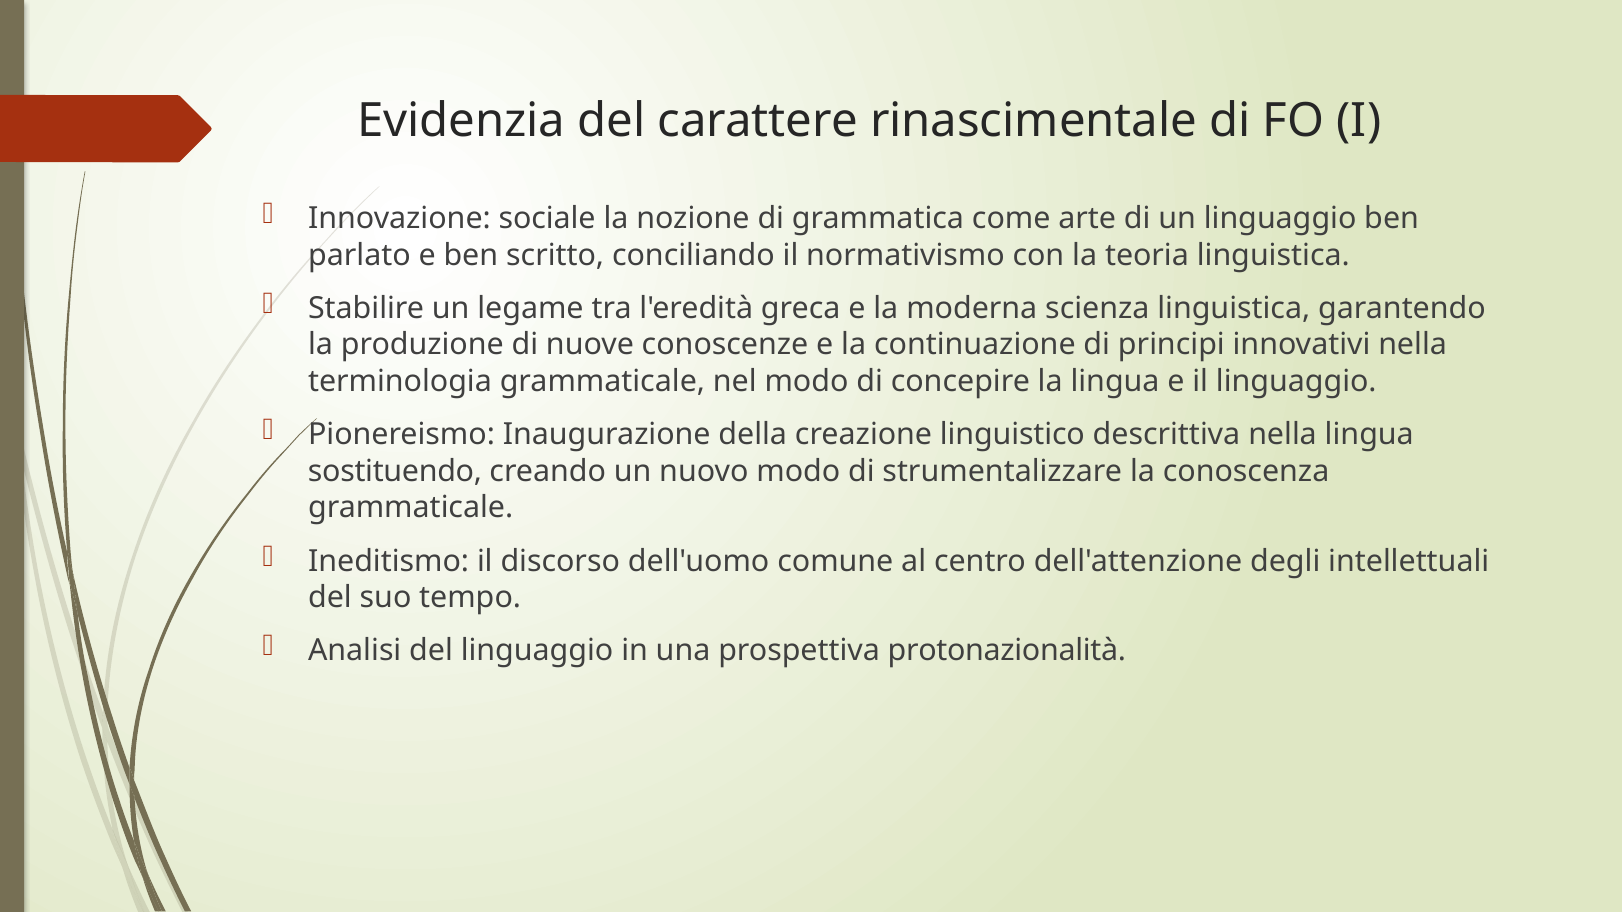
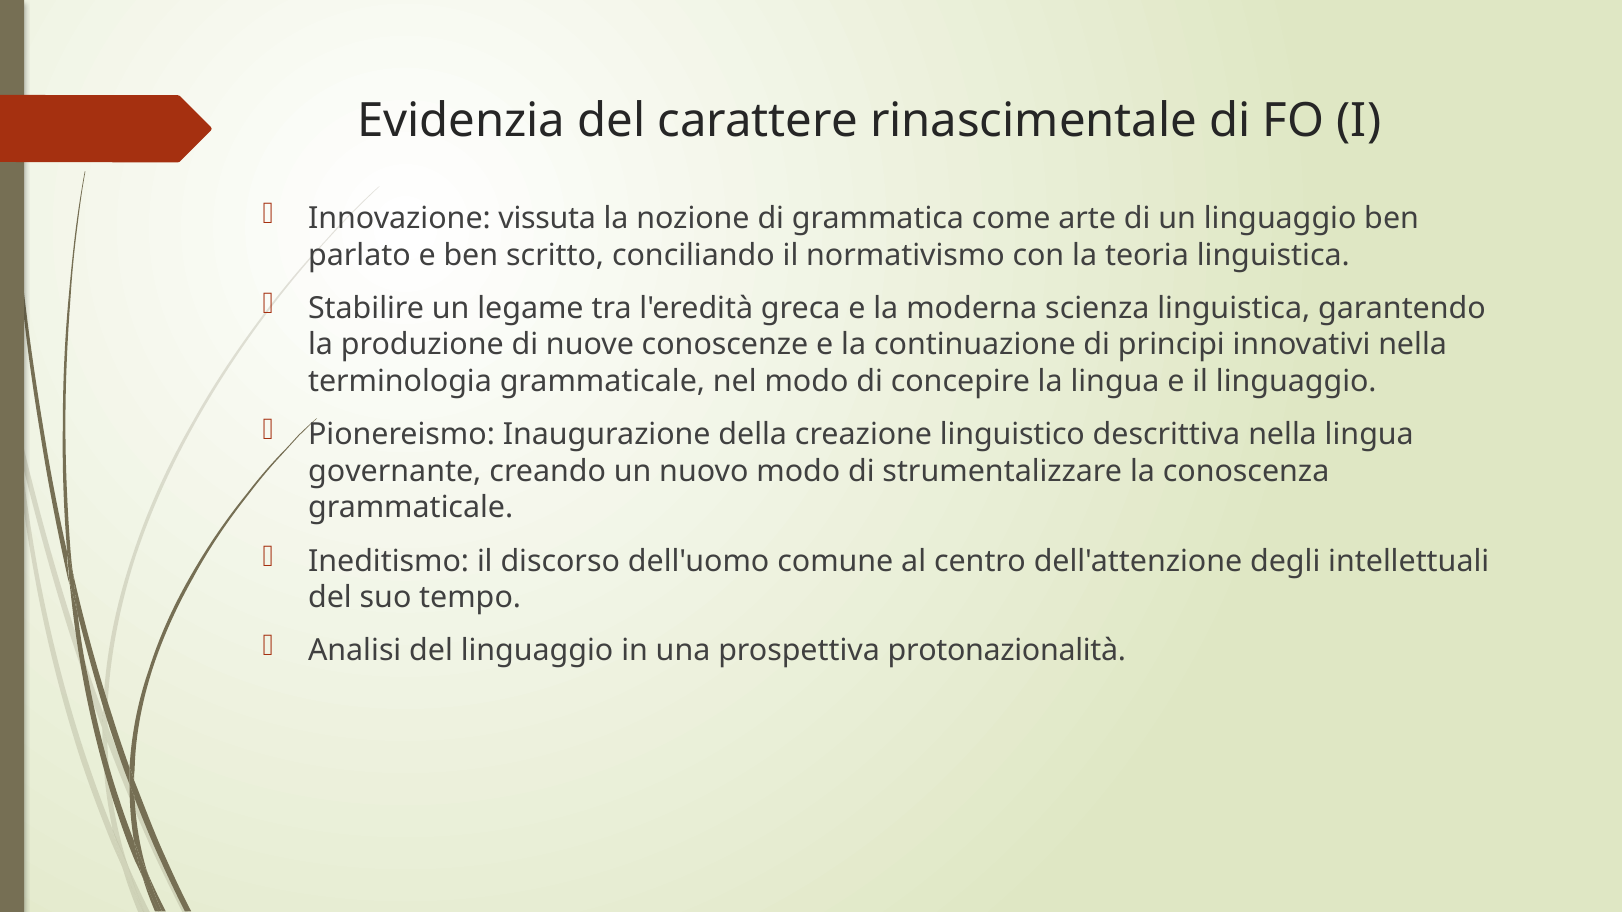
sociale: sociale -> vissuta (547, 219)
sostituendo: sostituendo -> governante (395, 471)
